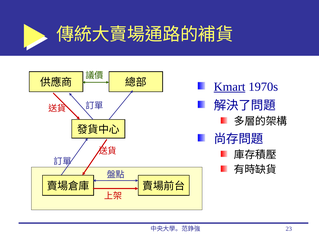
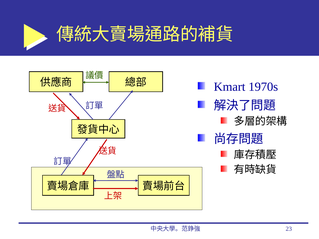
Kmart underline: present -> none (230, 87)
